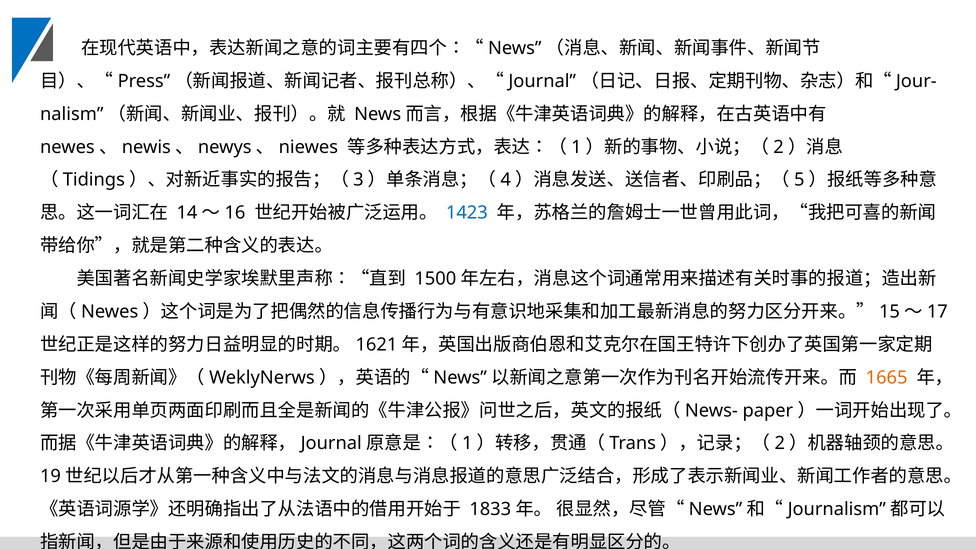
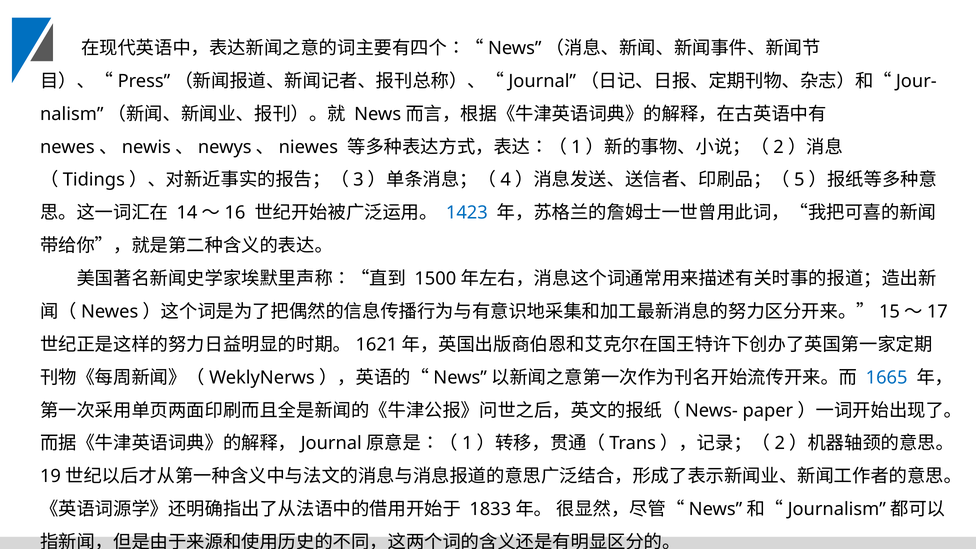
1665 colour: orange -> blue (887, 378)
